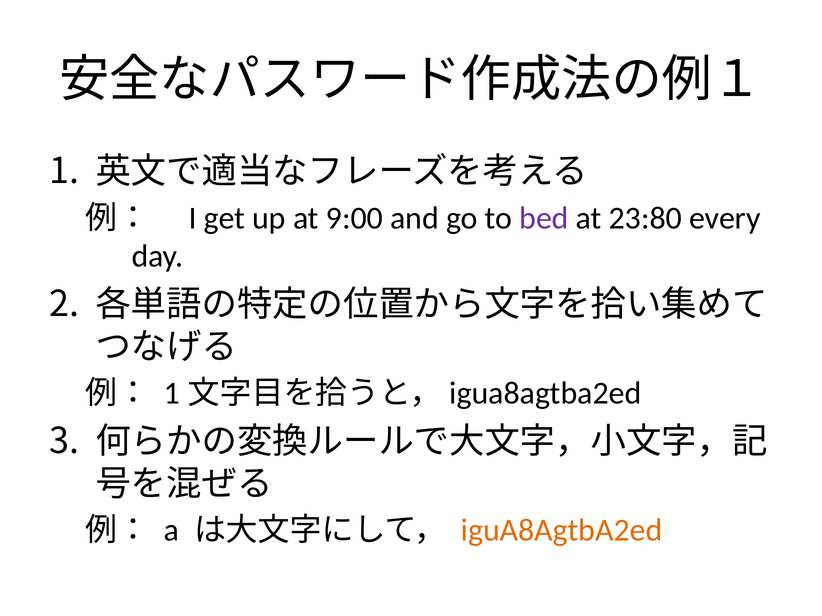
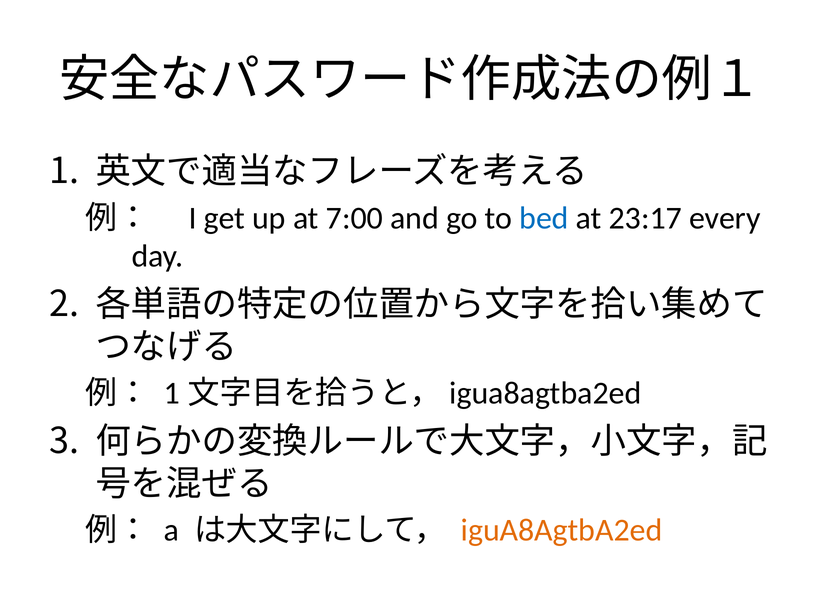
9:00: 9:00 -> 7:00 (354, 218)
bed colour: purple -> blue (544, 218)
23:80: 23:80 -> 23:17 (645, 218)
